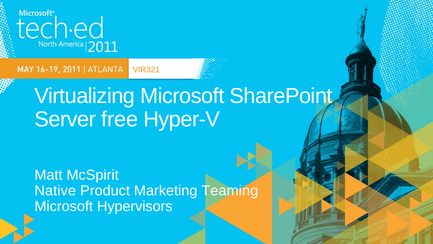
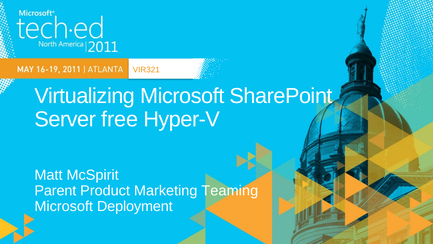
Native: Native -> Parent (55, 190)
Hypervisors: Hypervisors -> Deployment (135, 206)
